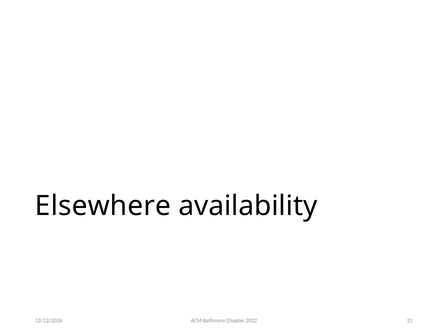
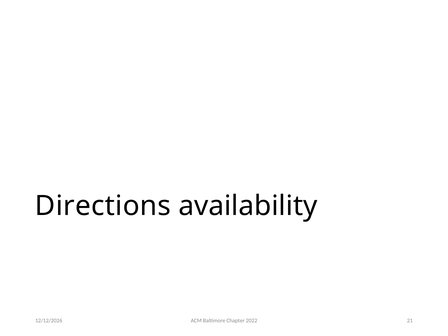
Elsewhere: Elsewhere -> Directions (103, 206)
